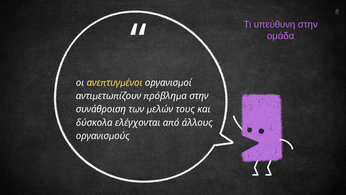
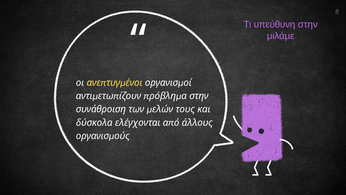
ομάδα: ομάδα -> μιλάμε (281, 36)
